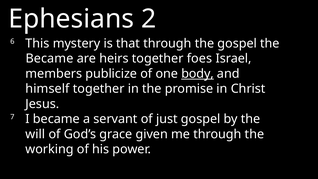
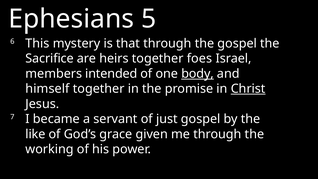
2: 2 -> 5 (149, 19)
Became: Became -> Sacrifice (50, 58)
publicize: publicize -> intended (111, 74)
Christ underline: none -> present (248, 89)
will: will -> like (35, 134)
